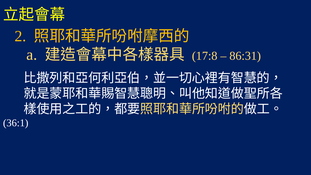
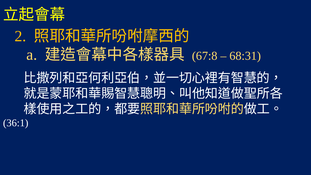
17:8: 17:8 -> 67:8 (205, 56)
86:31: 86:31 -> 68:31 (245, 56)
